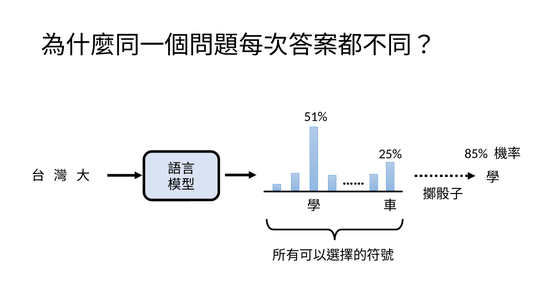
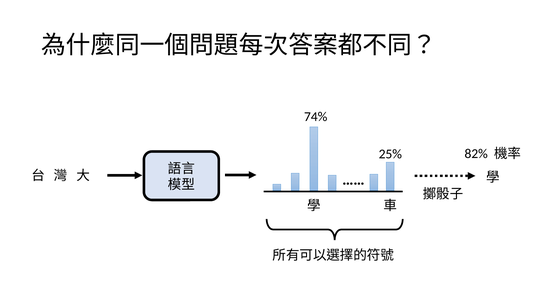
51%: 51% -> 74% (316, 117)
85%: 85% -> 82% (476, 154)
